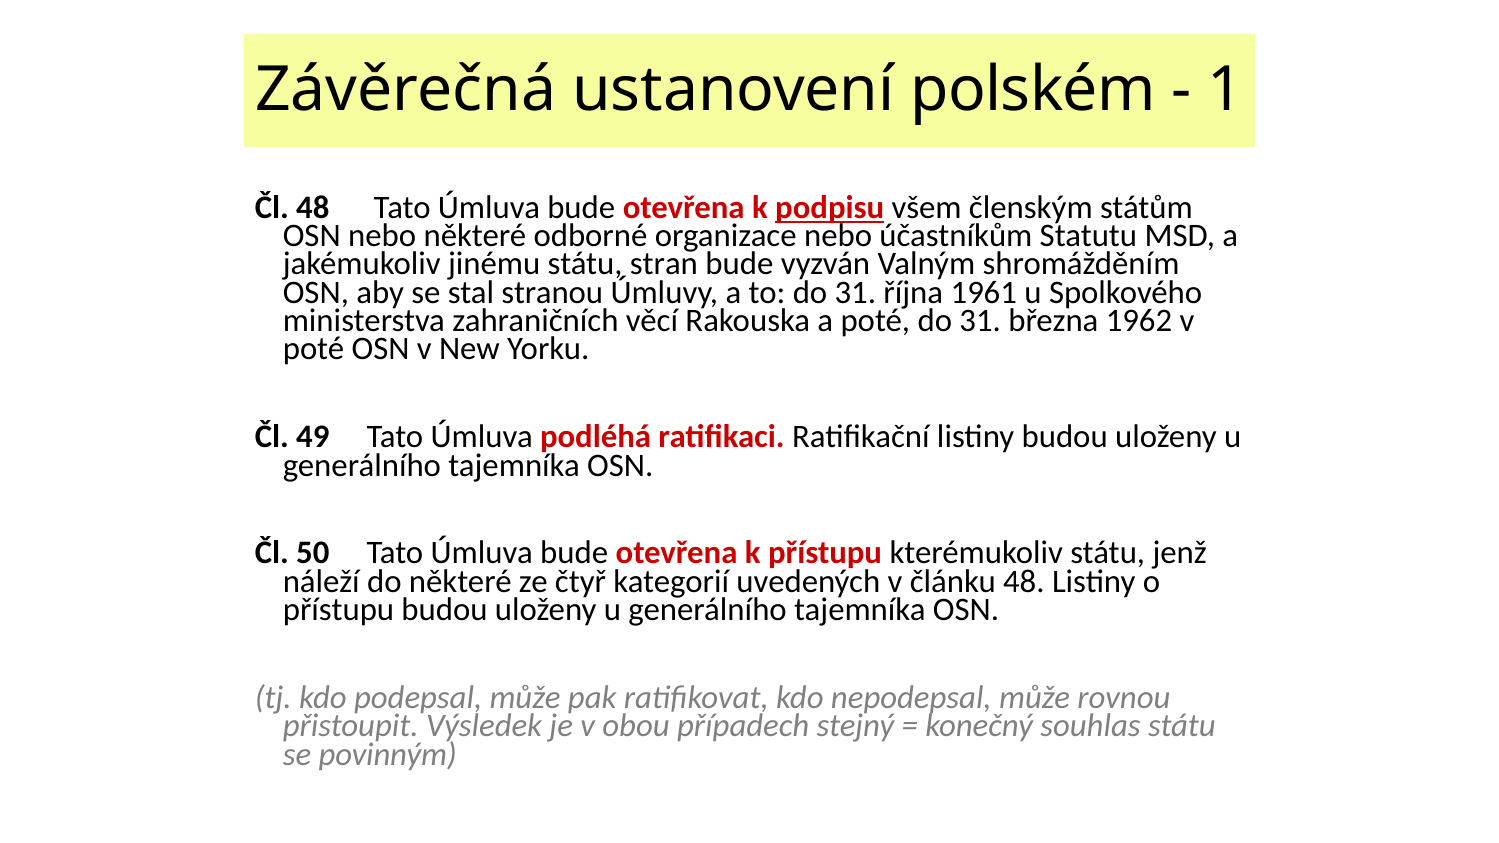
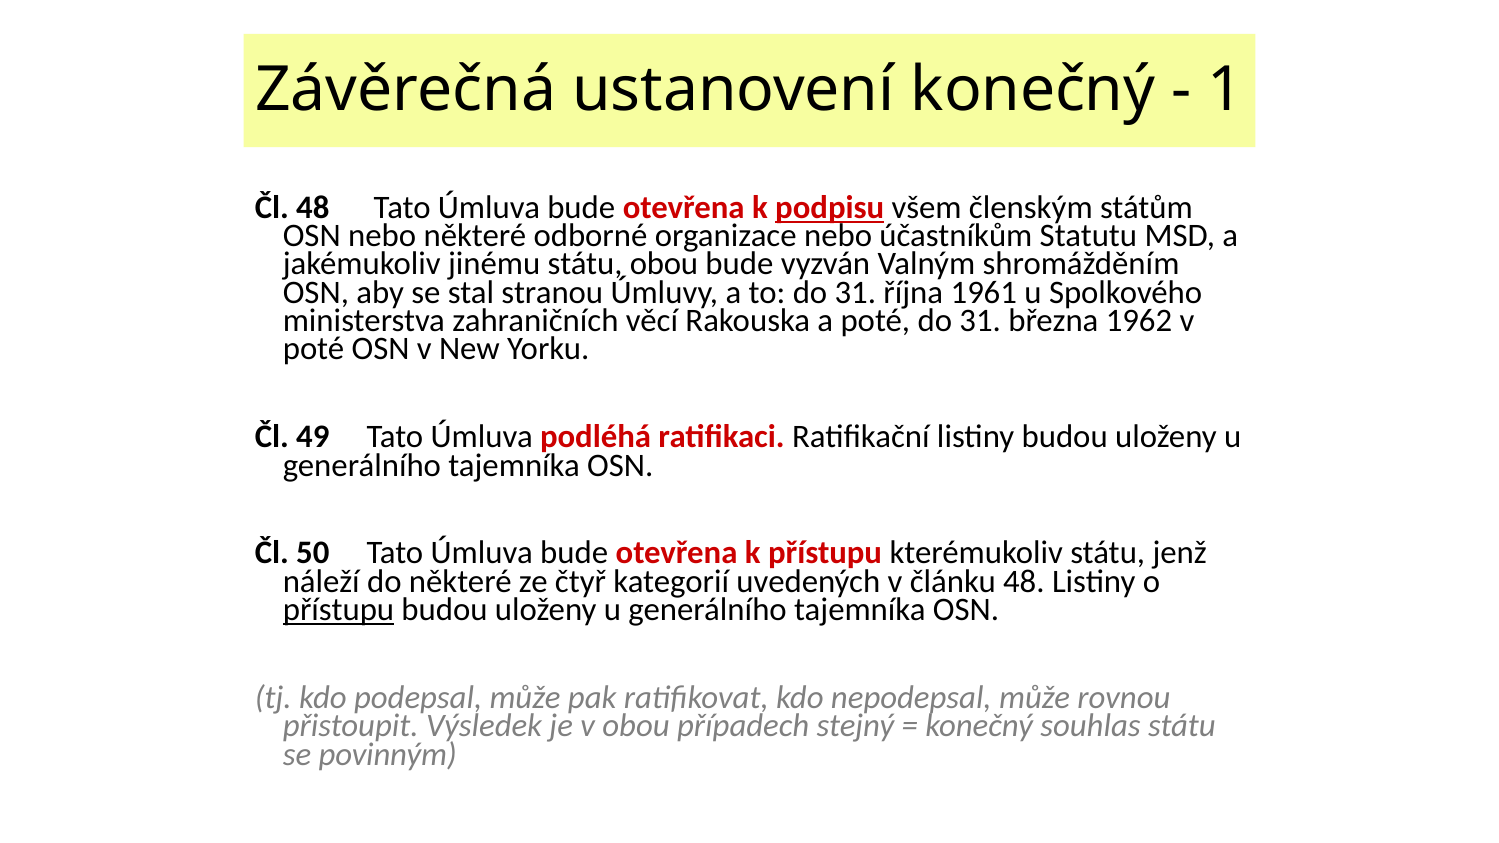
ustanovení polském: polském -> konečný (1033, 90)
státu stran: stran -> obou (664, 264)
přístupu underline: none -> present (339, 610)
